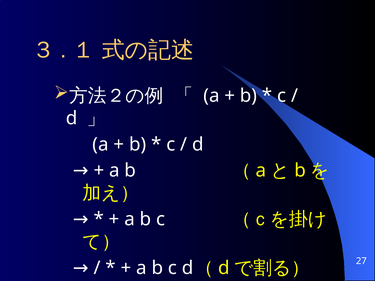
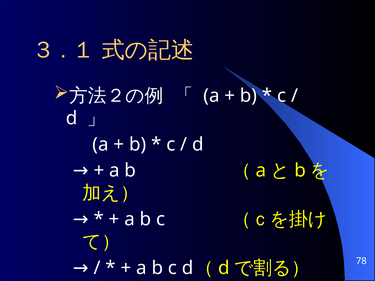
27: 27 -> 78 (361, 261)
